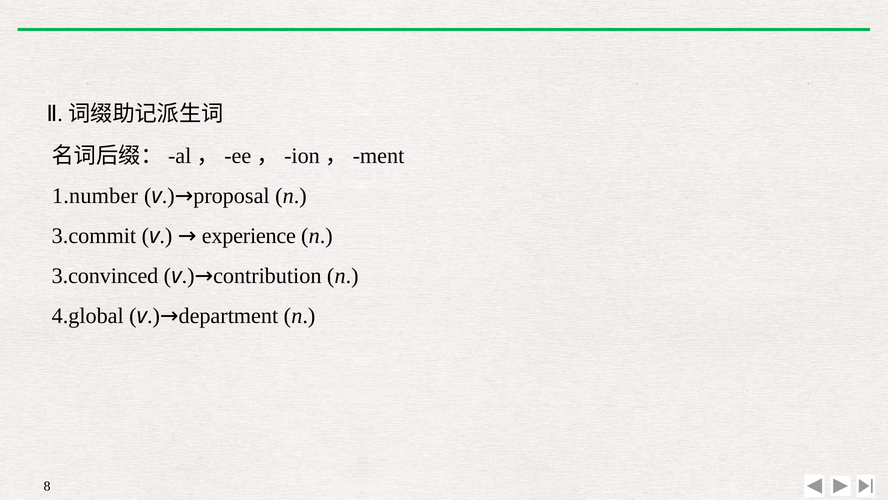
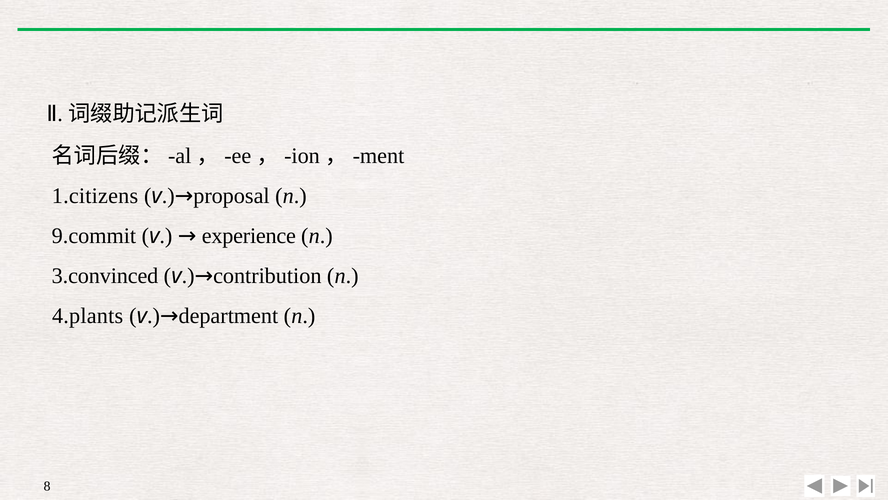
1.number: 1.number -> 1.citizens (95, 196)
3.commit: 3.commit -> 9.commit (94, 236)
4.global: 4.global -> 4.plants (88, 316)
